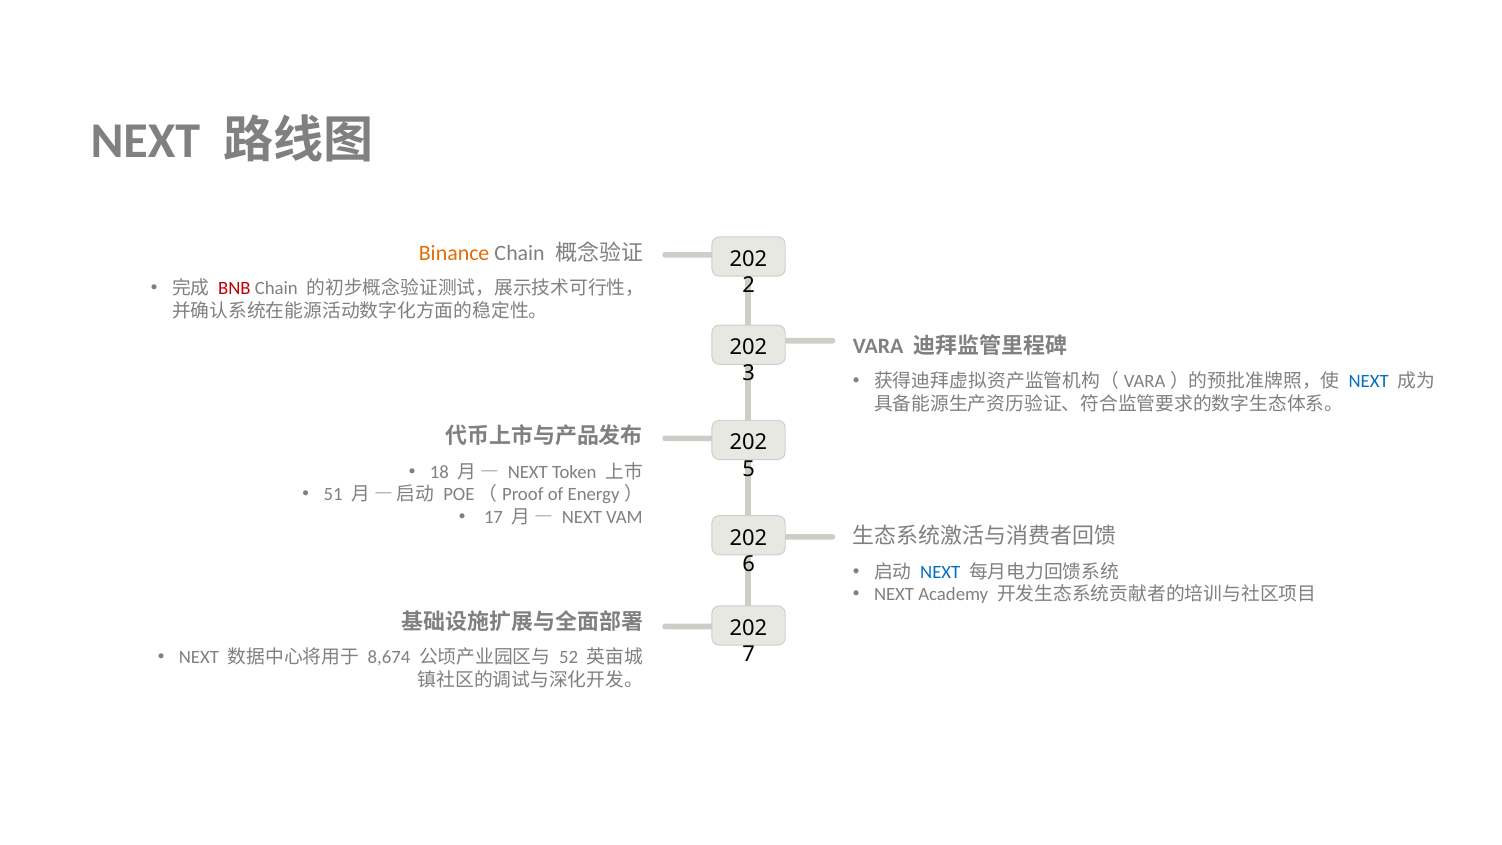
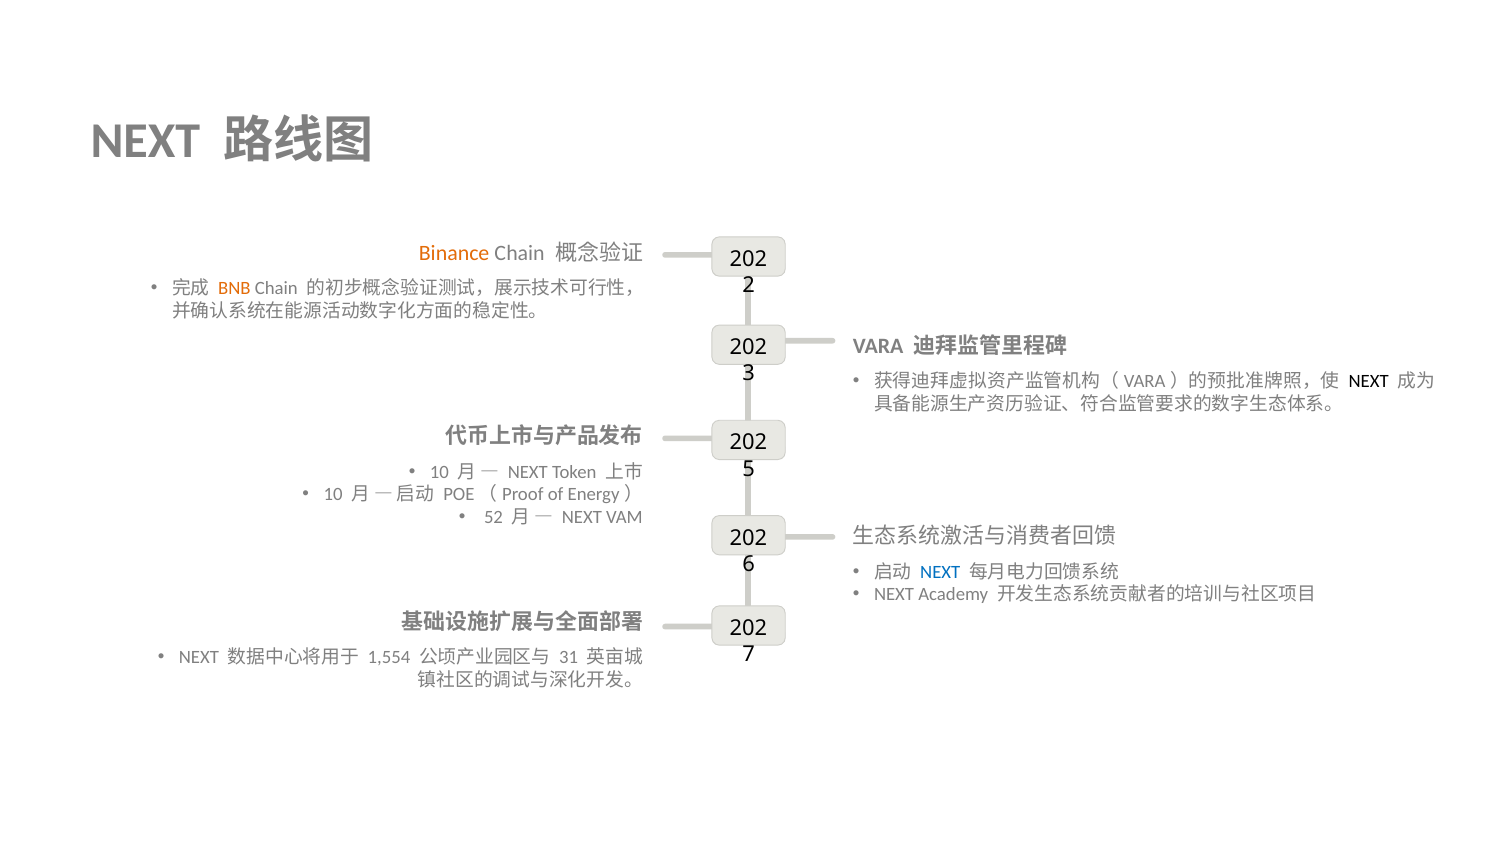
BNB colour: red -> orange (234, 289)
NEXT colour: blue -> black (1369, 381)
18: 18 -> 10 (439, 472)
51: 51 -> 10 (333, 495)
17: 17 -> 52 (494, 517)
8,674: 8,674 -> 1,554 (389, 658)
52: 52 -> 31 (569, 658)
